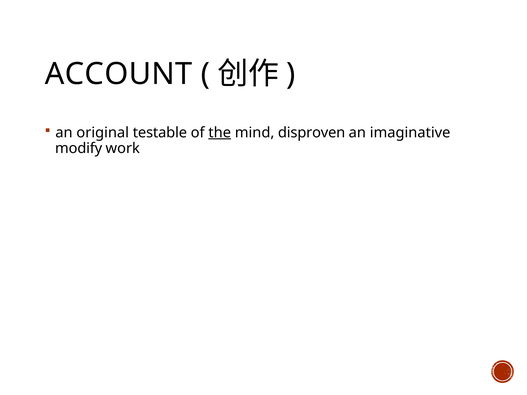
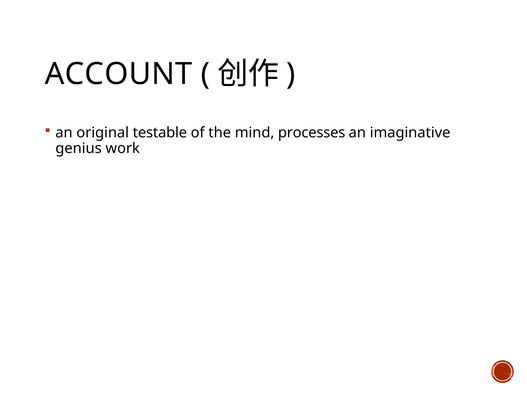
the underline: present -> none (220, 133)
disproven: disproven -> processes (312, 133)
modify: modify -> genius (79, 149)
